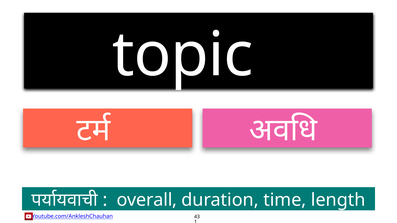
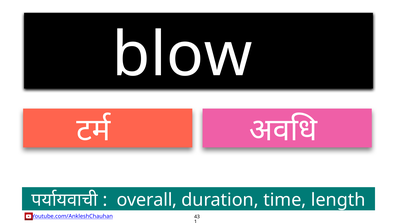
topic: topic -> blow (182, 55)
